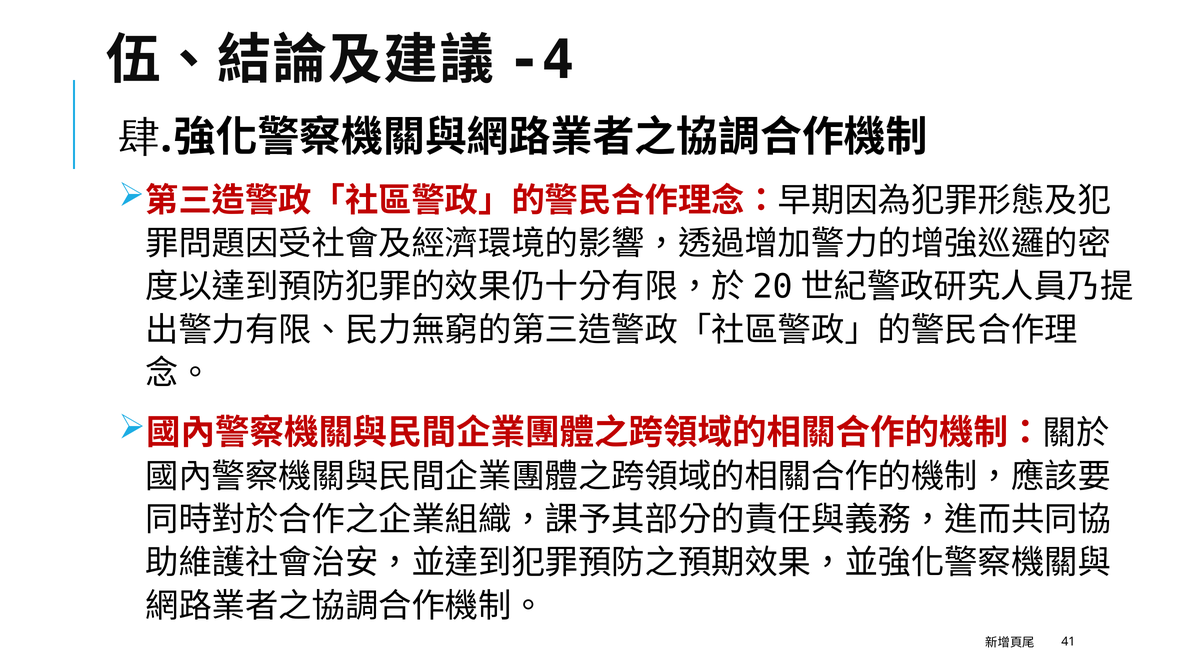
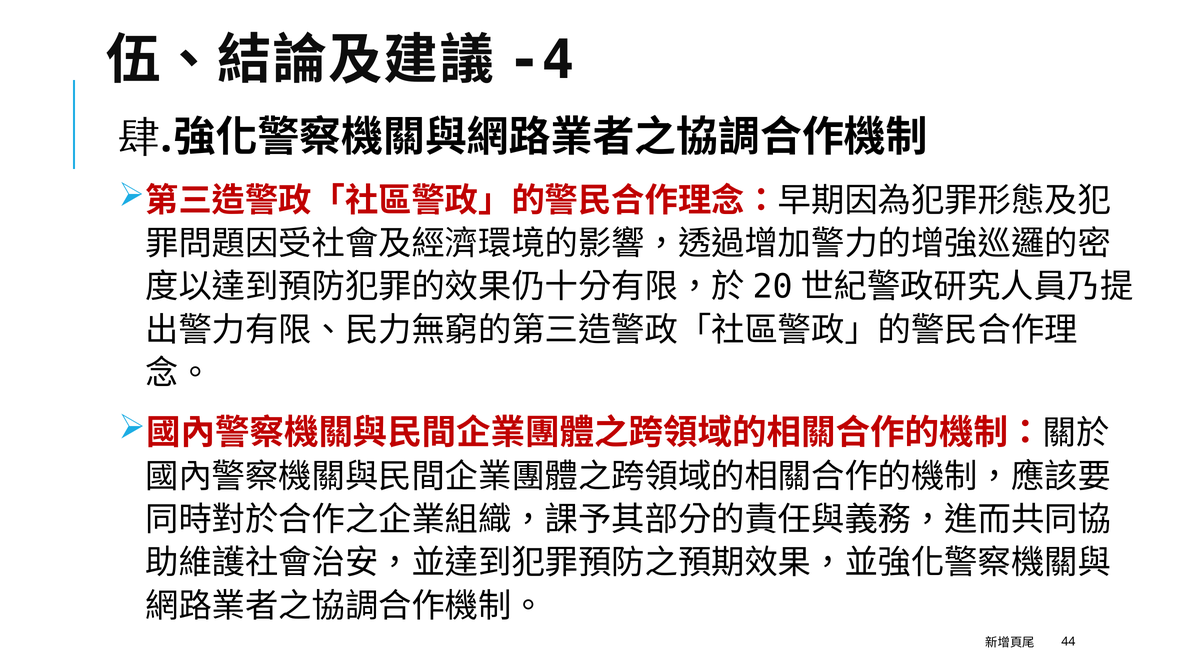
41: 41 -> 44 (1068, 642)
